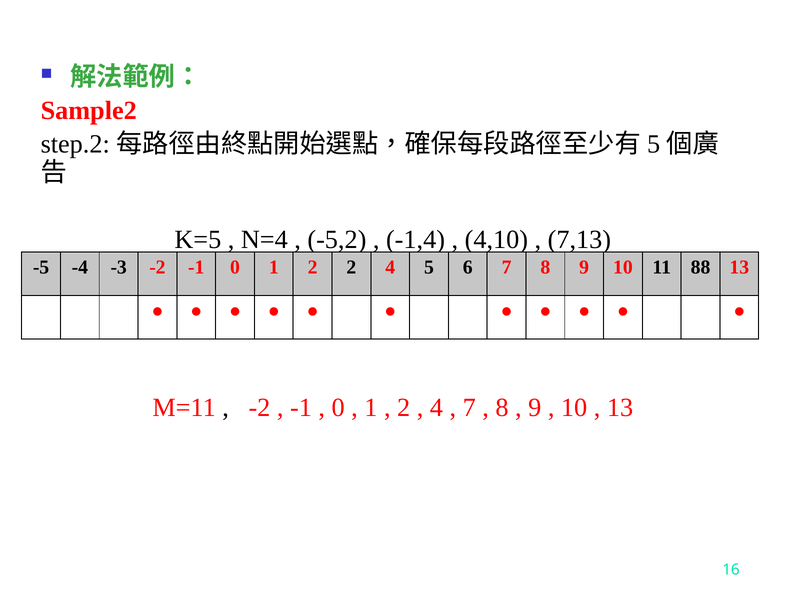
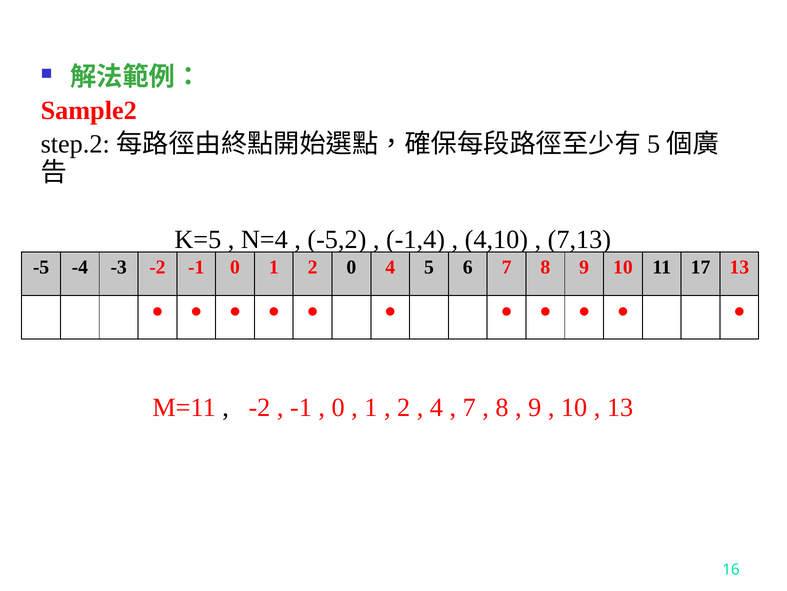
2 2: 2 -> 0 (351, 267)
88: 88 -> 17 (701, 267)
